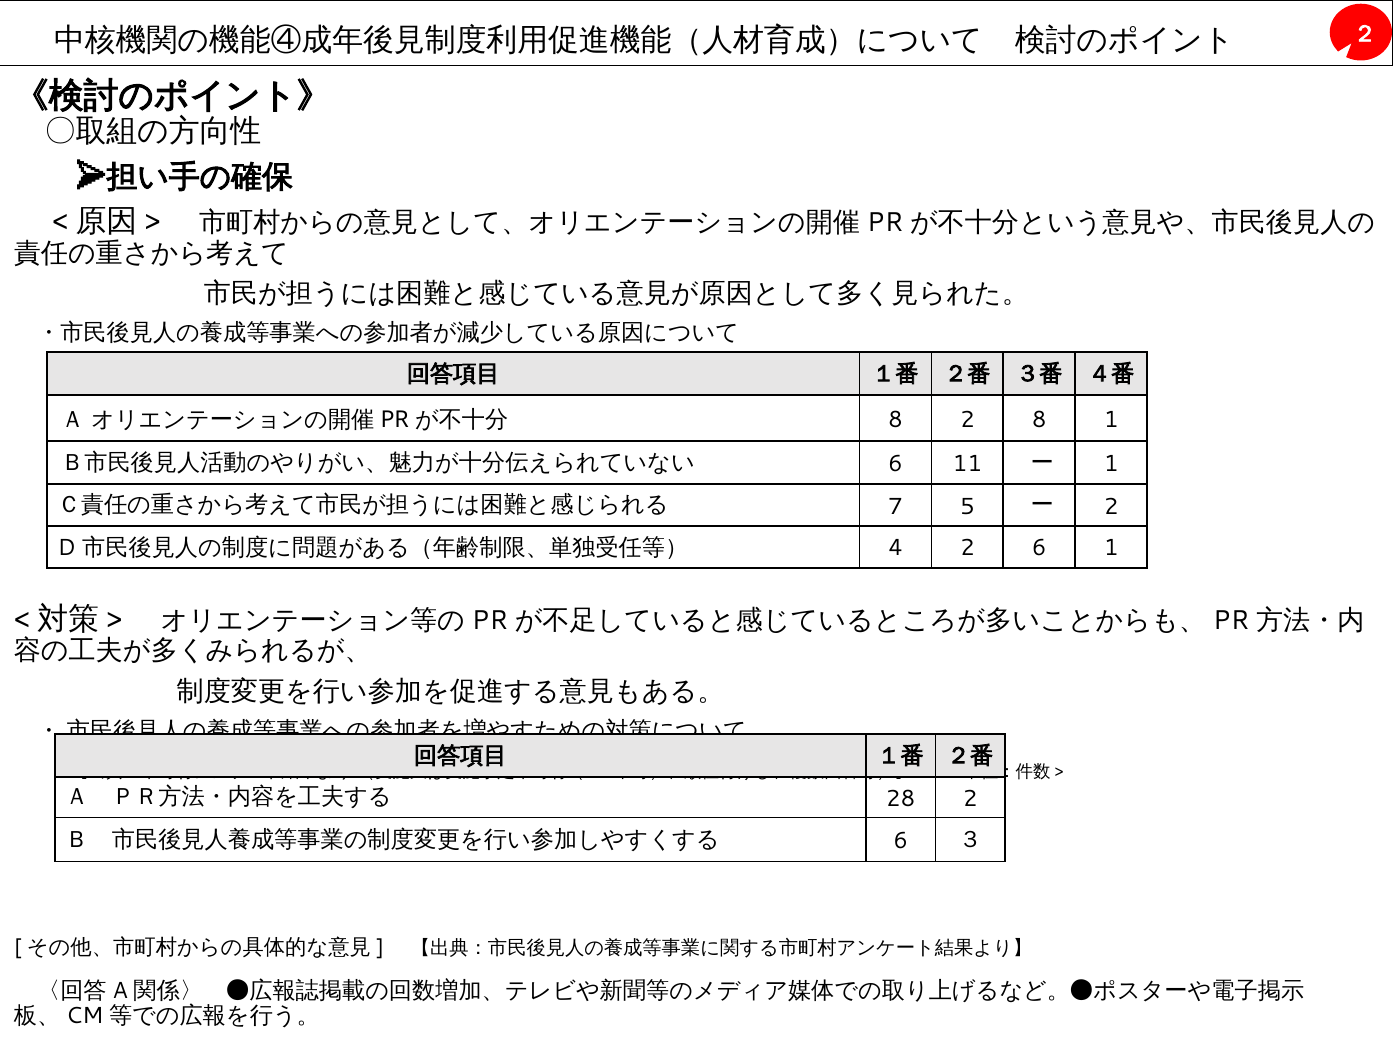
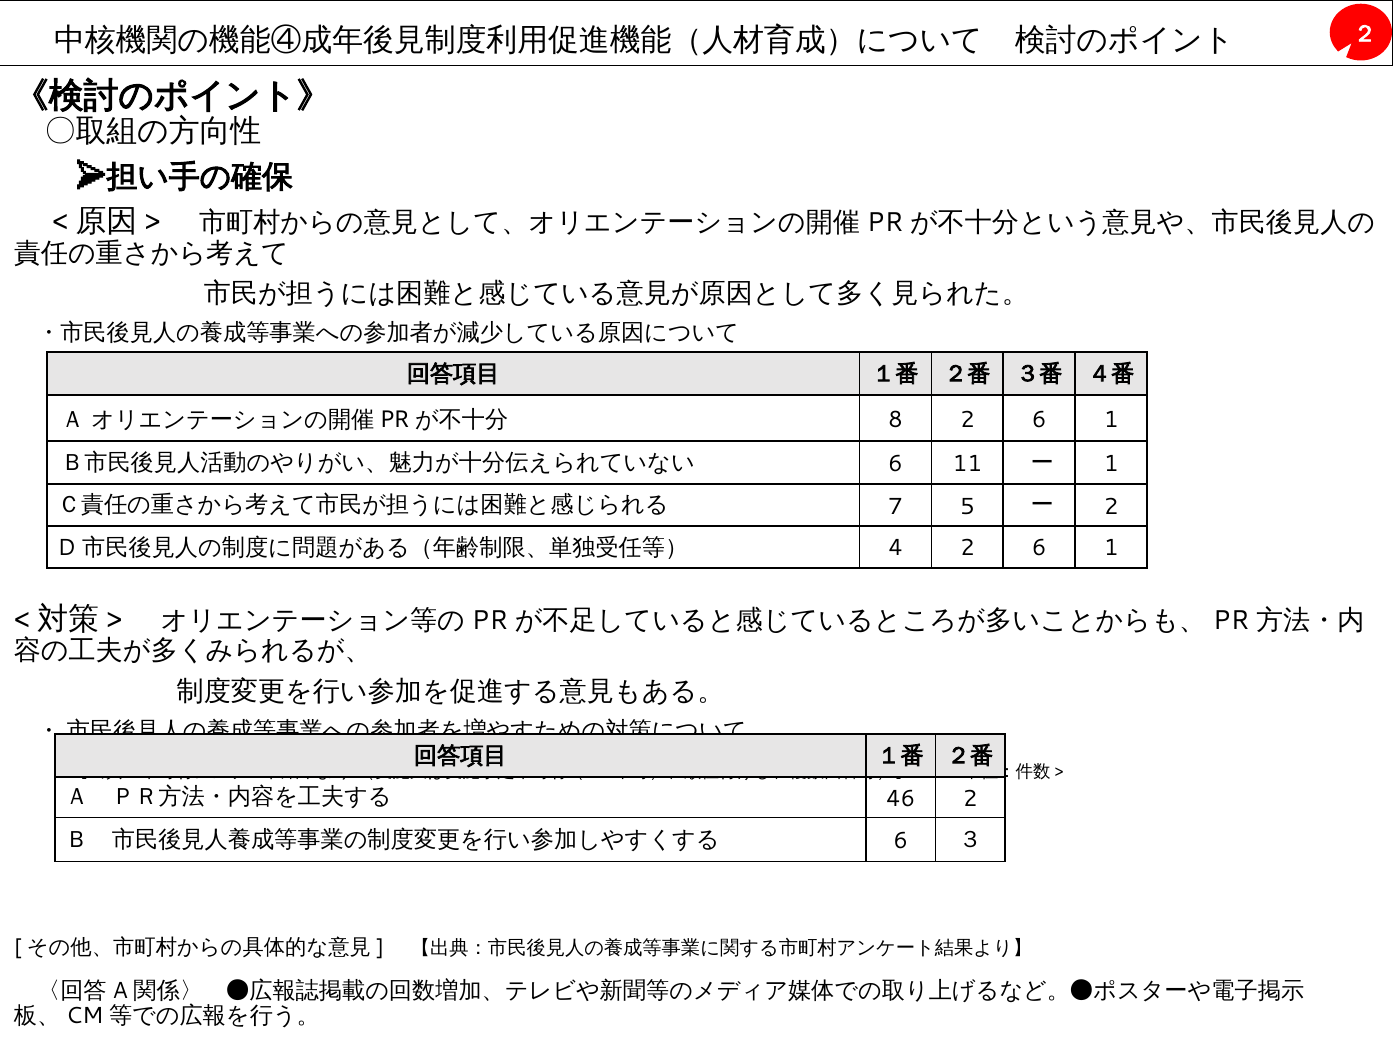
8 2 8: 8 -> 6 (1039, 419)
28: 28 -> 46 (901, 798)
